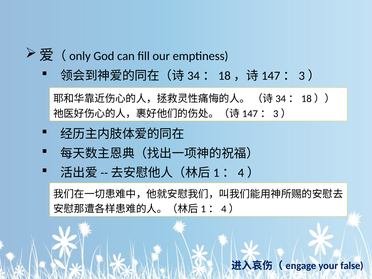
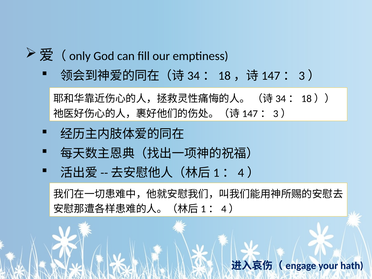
false: false -> hath (352, 266)
